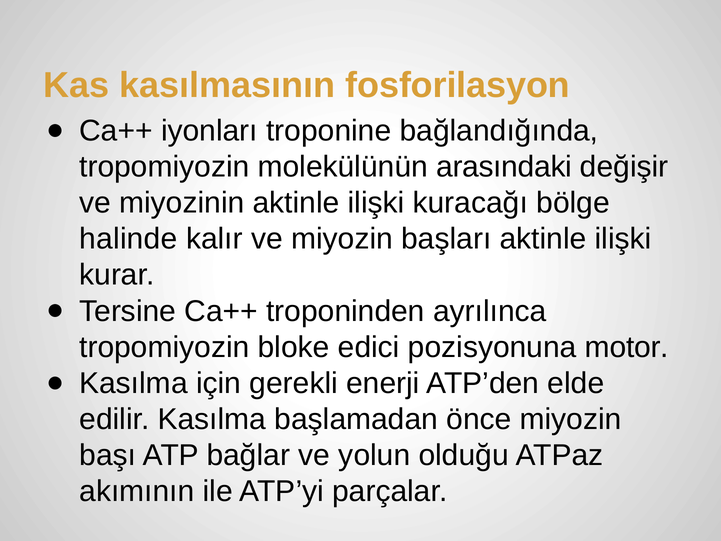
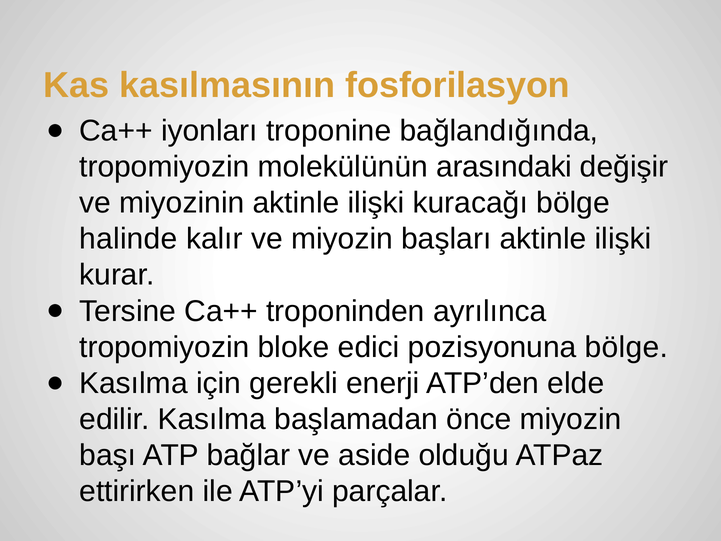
pozisyonuna motor: motor -> bölge (626, 347)
yolun: yolun -> aside (374, 455)
akımının: akımının -> ettirirken (137, 491)
